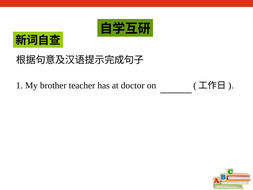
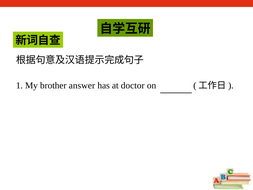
teacher: teacher -> answer (82, 85)
